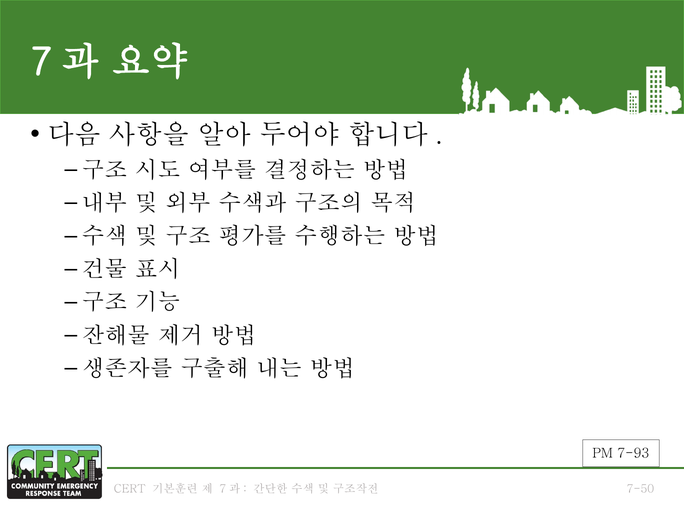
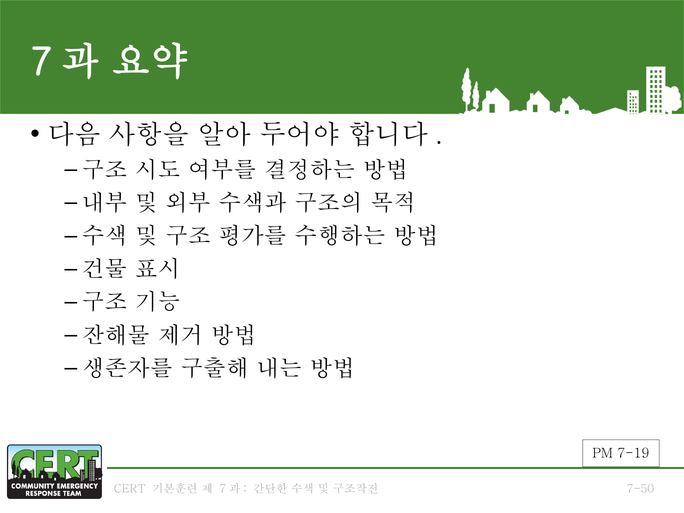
7-93: 7-93 -> 7-19 (633, 453)
